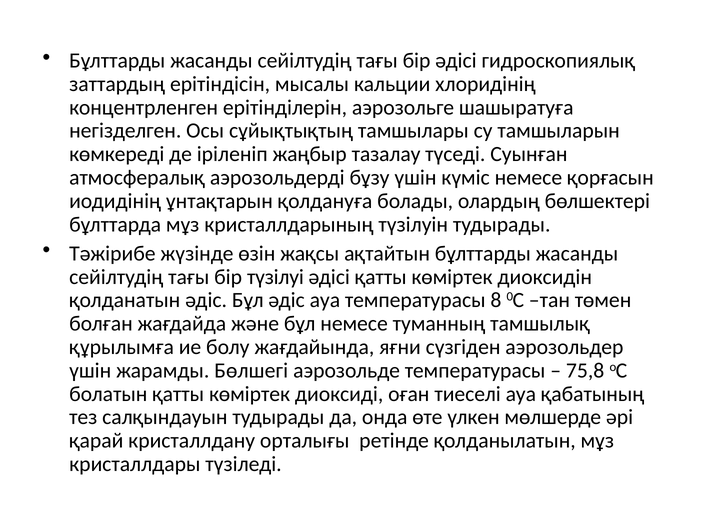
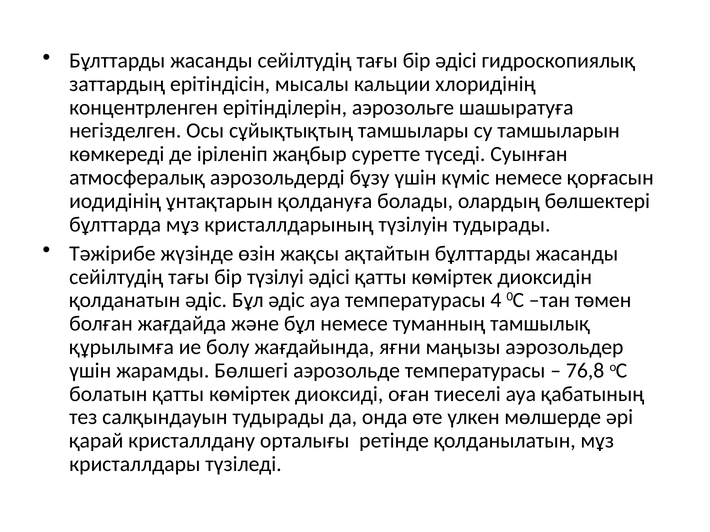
тазалау: тазалау -> суретте (386, 154)
8: 8 -> 4 (496, 301)
сүзгіден: сүзгіден -> маңызы (463, 347)
75,8: 75,8 -> 76,8 (585, 371)
